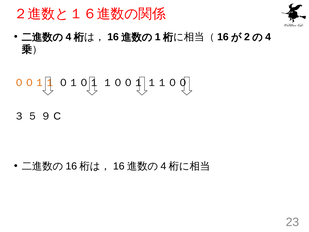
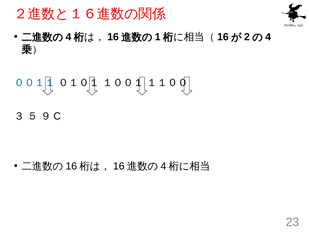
００１１ colour: orange -> blue (35, 83)
